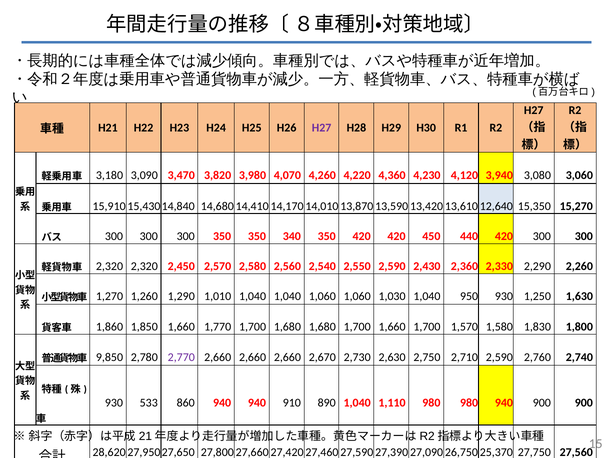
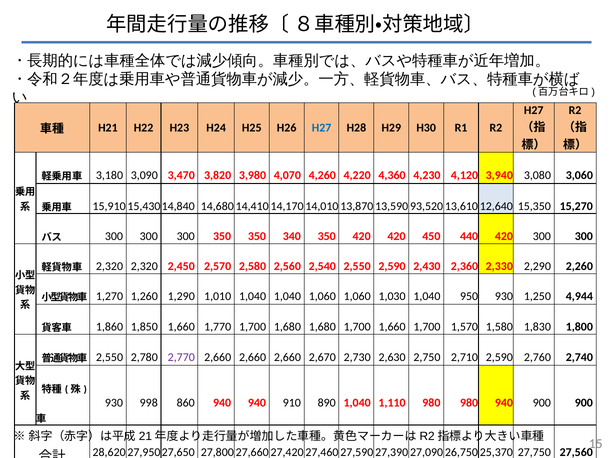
H27 colour: purple -> blue (322, 128)
13,420: 13,420 -> 93,520 (427, 206)
1,630: 1,630 -> 4,944 (579, 297)
9,850: 9,850 -> 2,550 (109, 358)
533: 533 -> 998 (149, 403)
